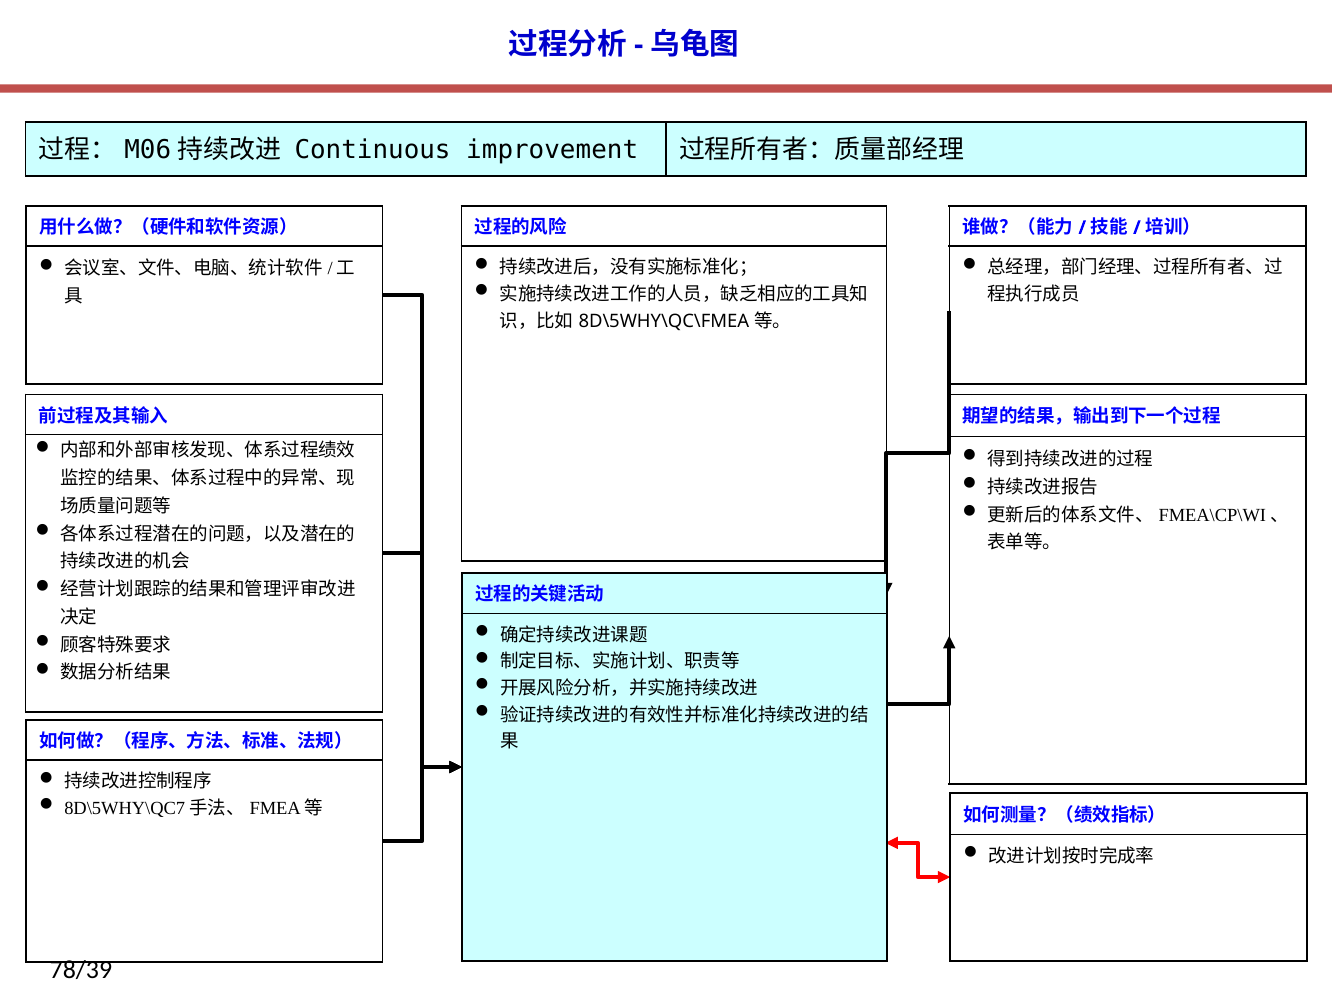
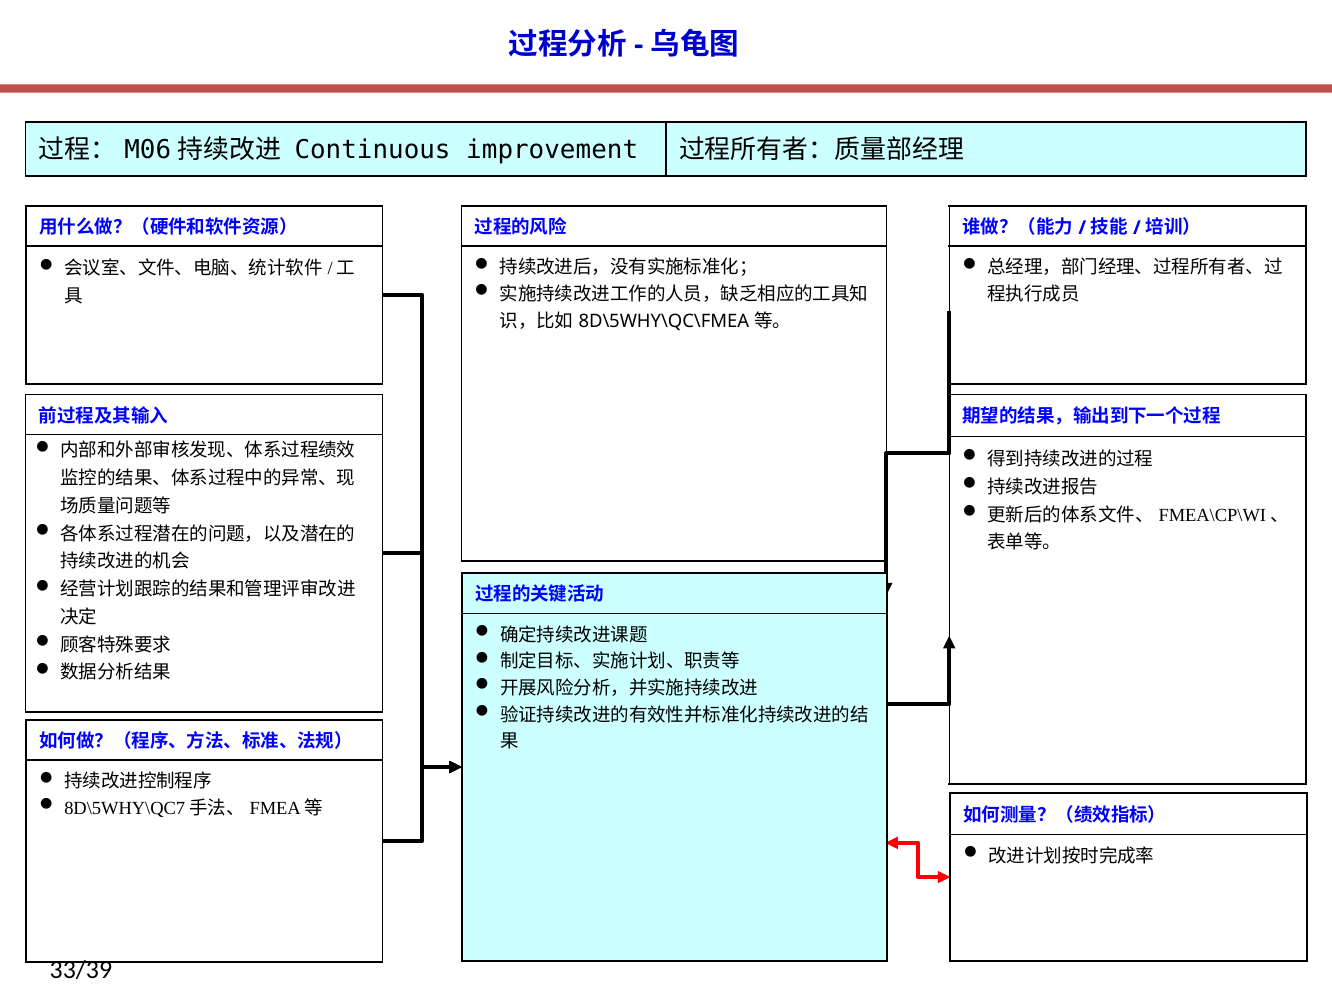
78/39: 78/39 -> 33/39 (81, 970)
